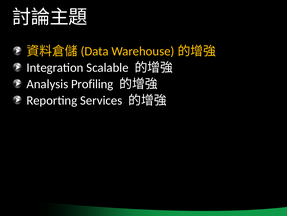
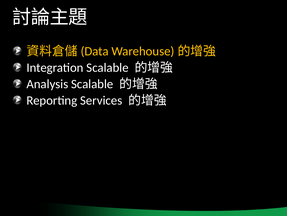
Analysis Profiling: Profiling -> Scalable (92, 84)
